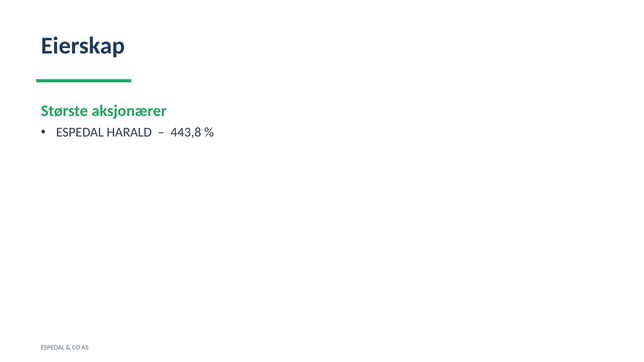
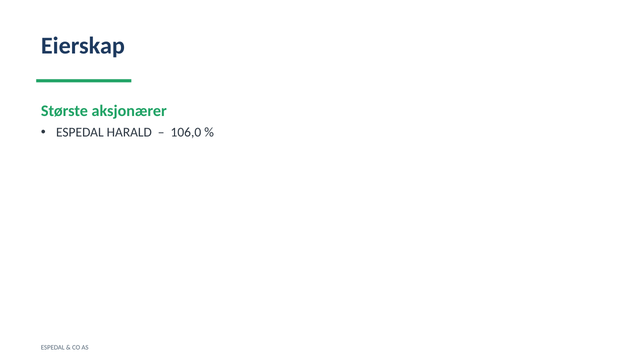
443,8: 443,8 -> 106,0 (186, 132)
